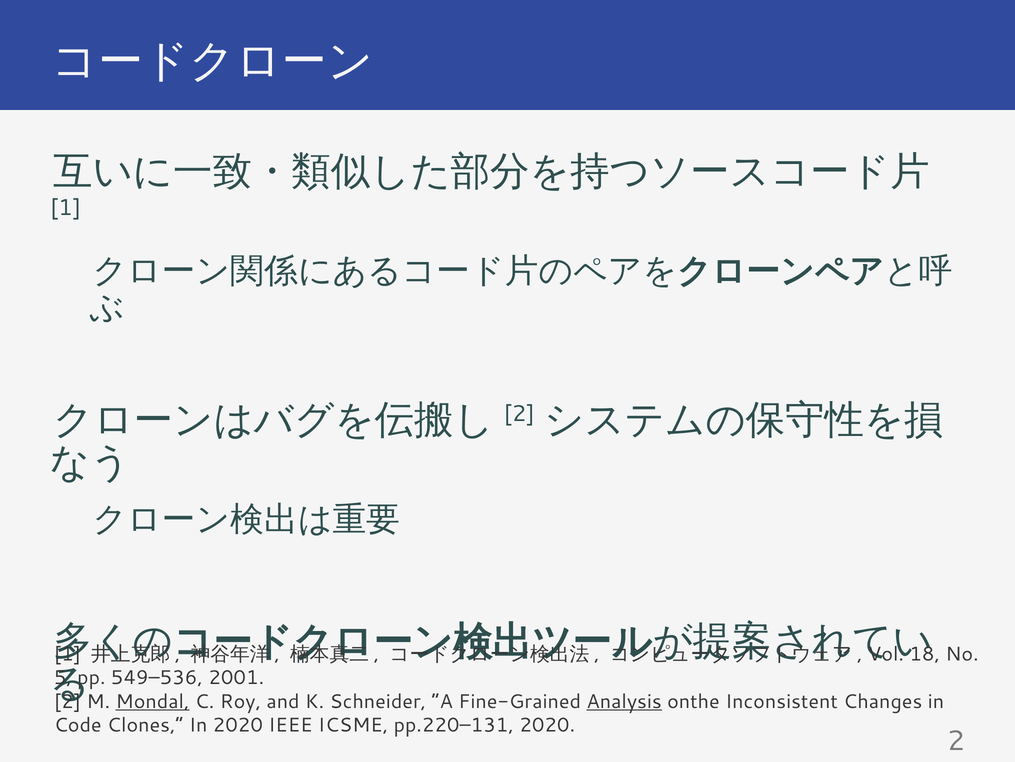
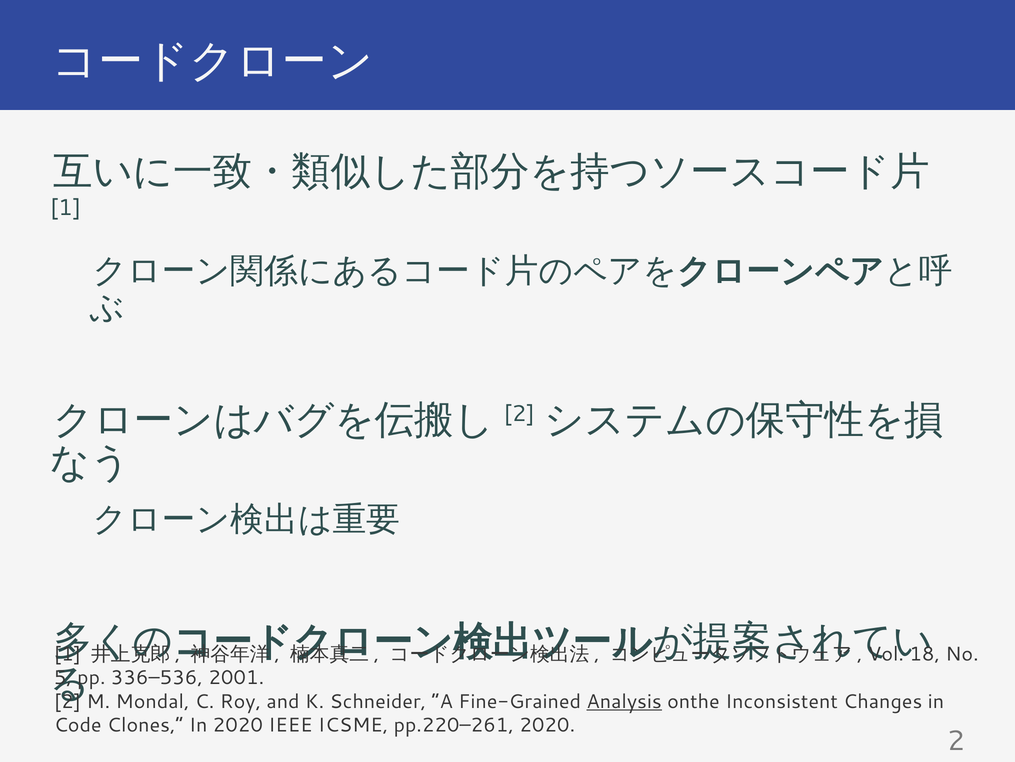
549–536: 549–536 -> 336–536 (157, 677)
Mondal underline: present -> none (153, 701)
pp.220–131: pp.220–131 -> pp.220–261 (454, 725)
